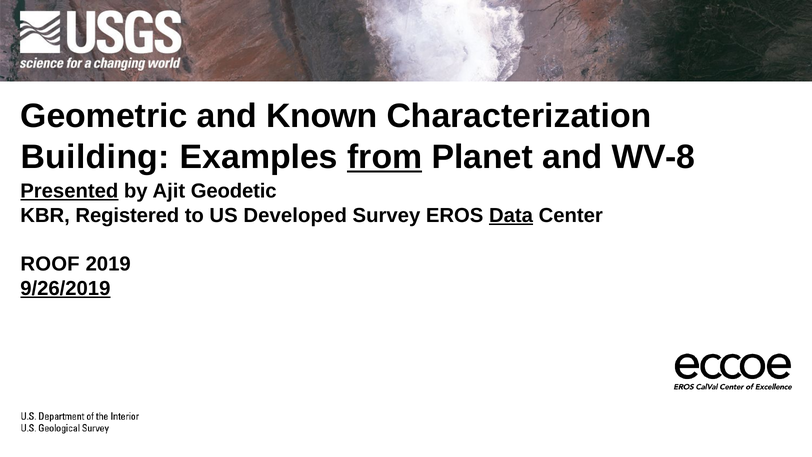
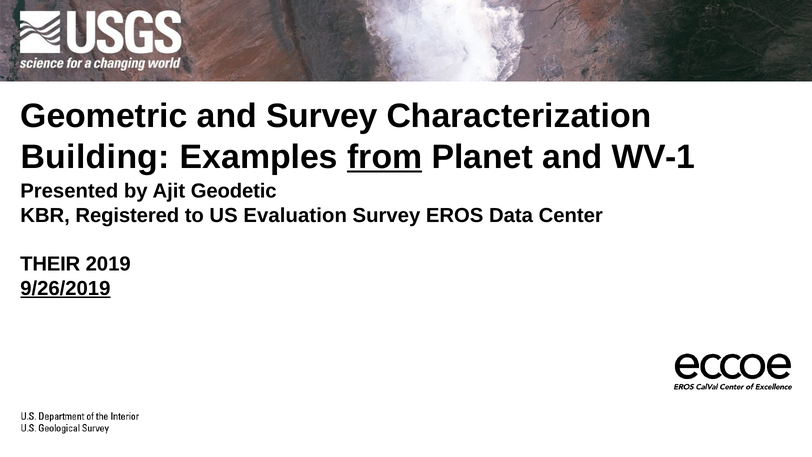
and Known: Known -> Survey (322, 116)
WV-8: WV-8 -> WV-1 (653, 157)
Presented underline: present -> none (69, 191)
Developed: Developed -> Evaluation (295, 215)
Data underline: present -> none (511, 215)
ROOF: ROOF -> THEIR (50, 264)
